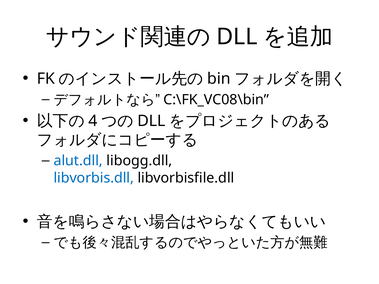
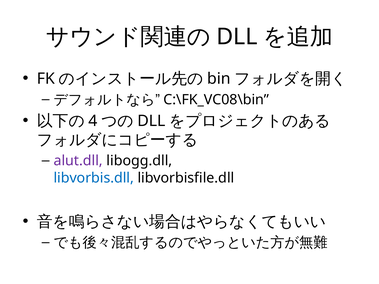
alut.dll colour: blue -> purple (78, 161)
